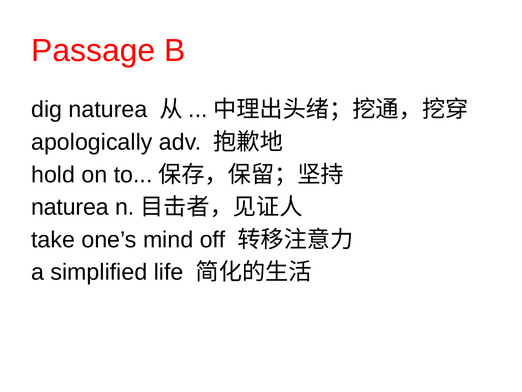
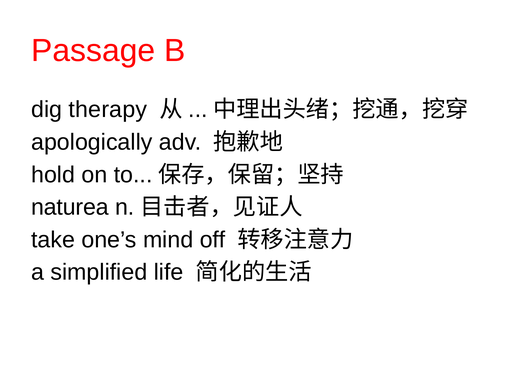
dig naturea: naturea -> therapy (108, 109)
